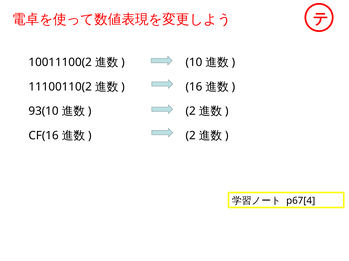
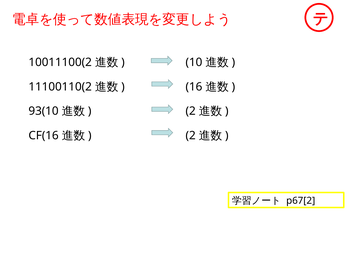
p67[4: p67[4 -> p67[2 (301, 201)
